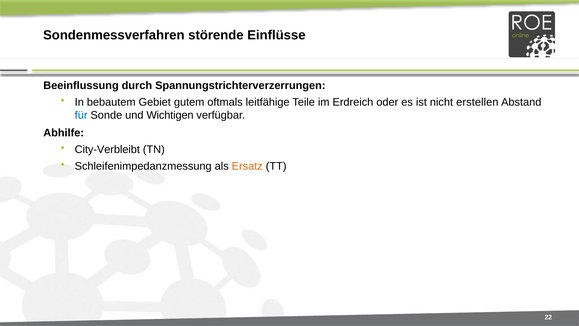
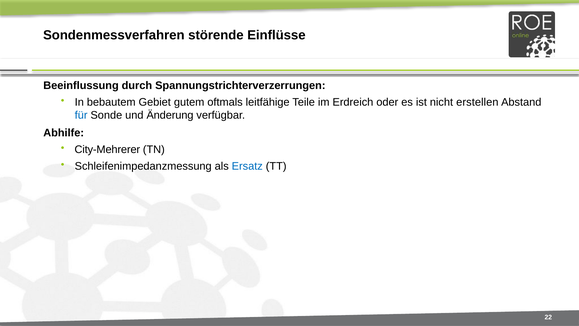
Wichtigen: Wichtigen -> Änderung (170, 115)
City-Verbleibt: City-Verbleibt -> City-Mehrerer (107, 149)
Ersatz colour: orange -> blue (247, 166)
